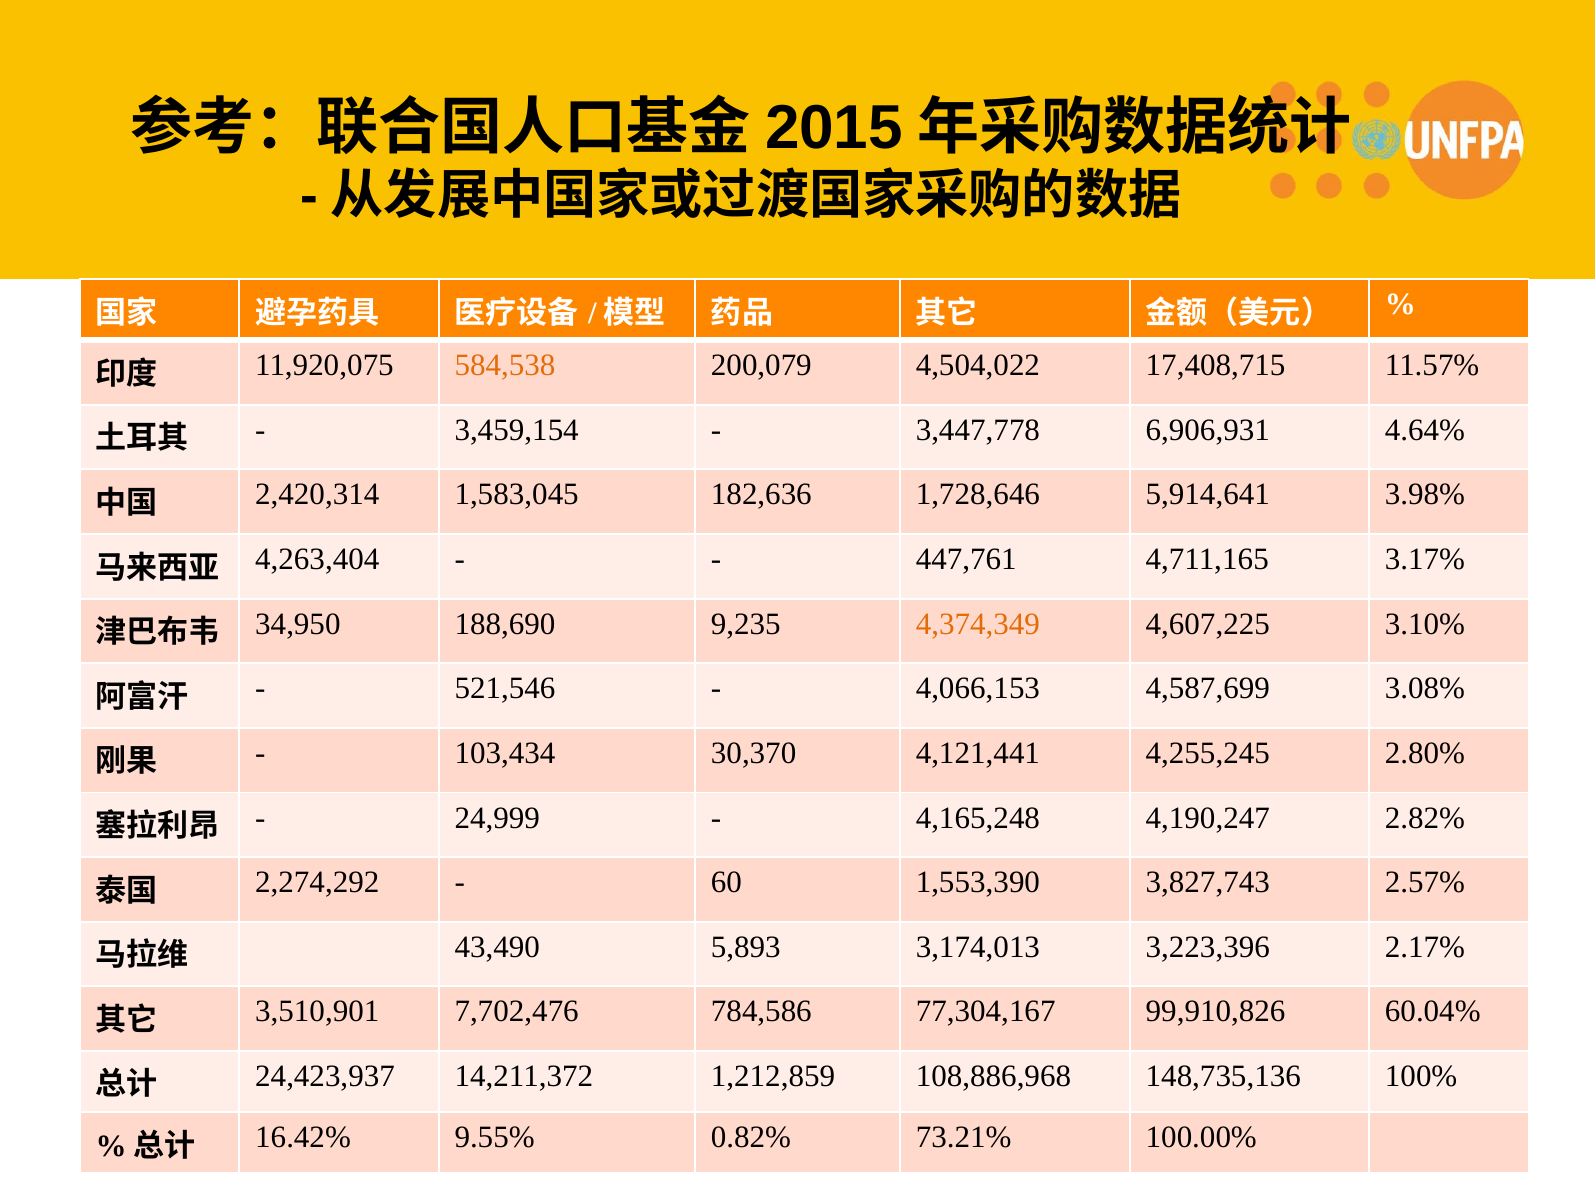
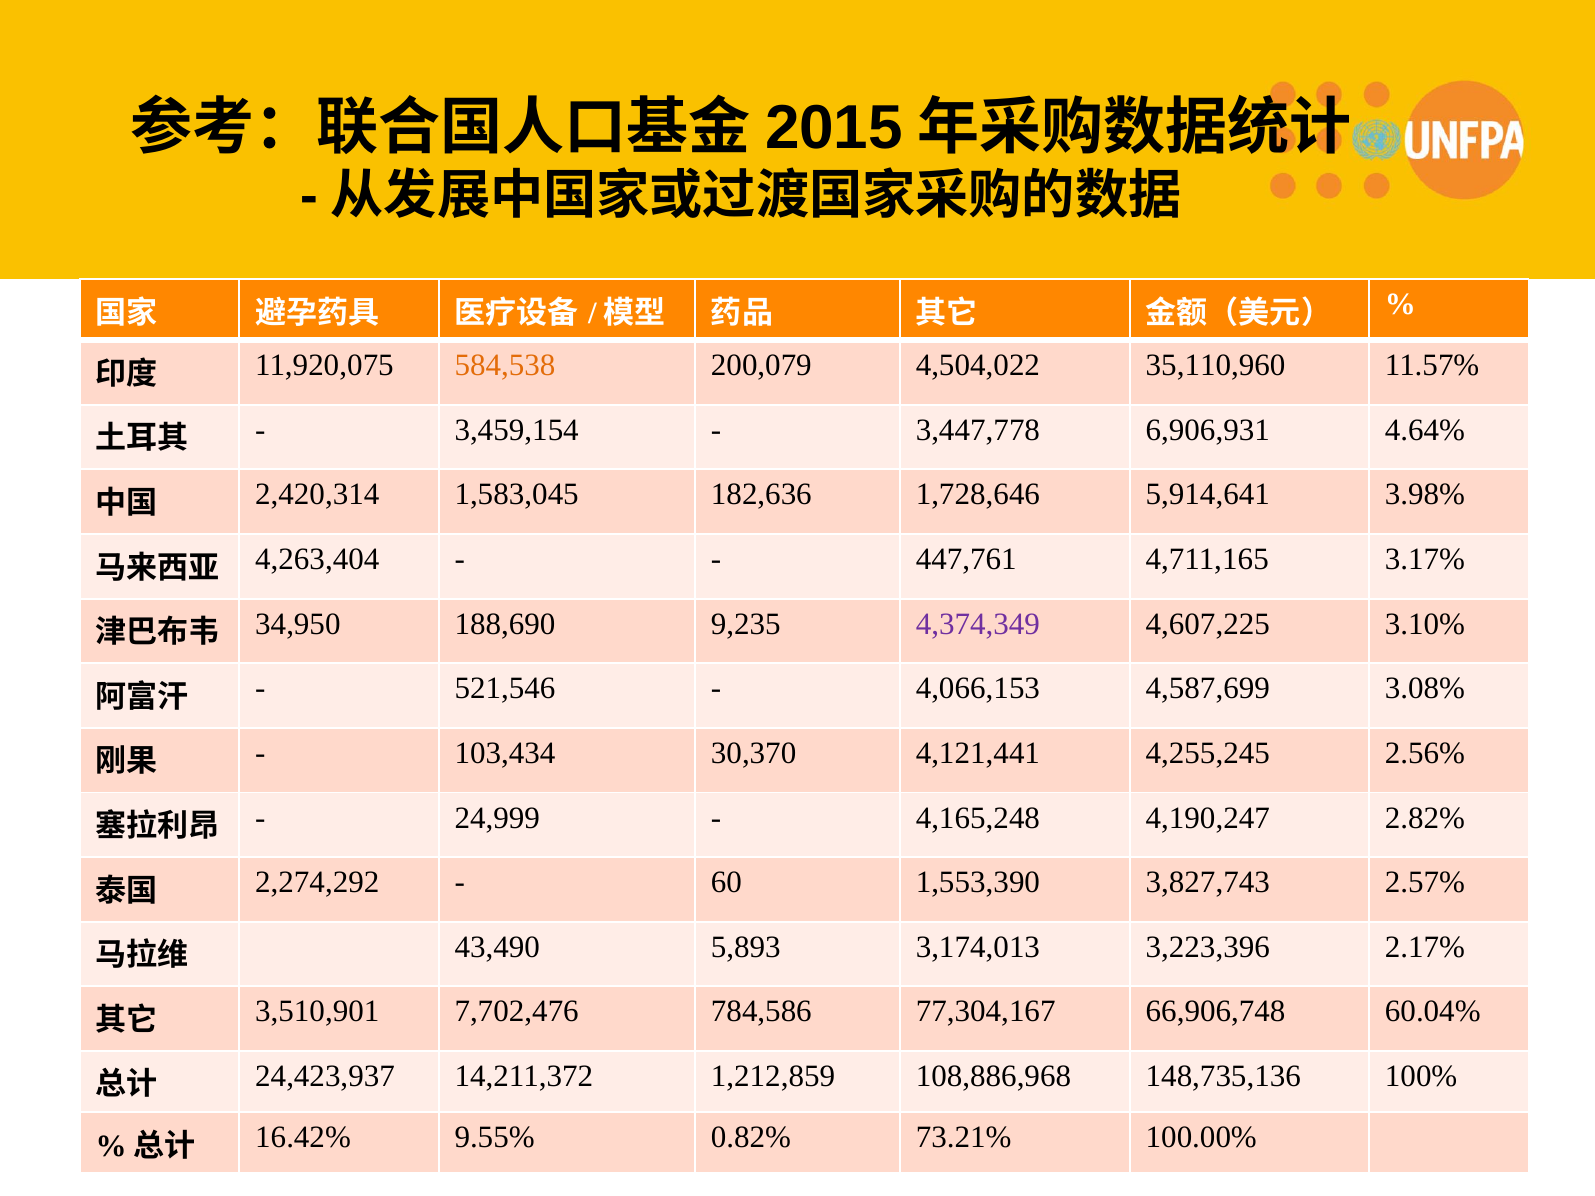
17,408,715: 17,408,715 -> 35,110,960 (1216, 366)
4,374,349 colour: orange -> purple (978, 624)
2.80%: 2.80% -> 2.56% (1425, 753)
99,910,826: 99,910,826 -> 66,906,748 (1216, 1012)
